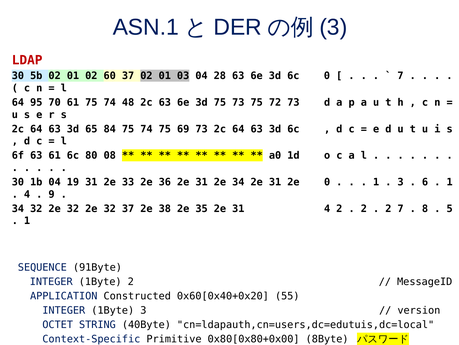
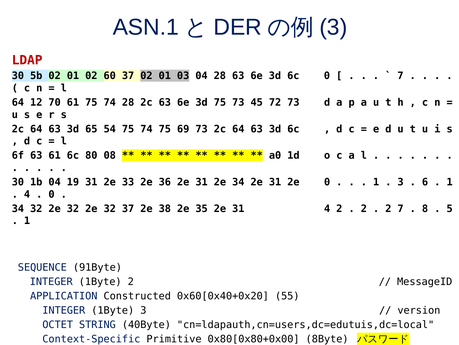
95: 95 -> 12 (36, 102)
74 48: 48 -> 28 (128, 102)
73 75: 75 -> 45 (257, 102)
84: 84 -> 54 (110, 129)
9: 9 -> 0 (52, 194)
